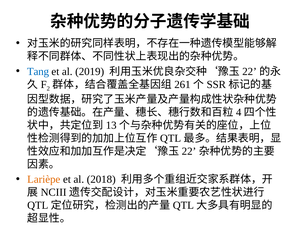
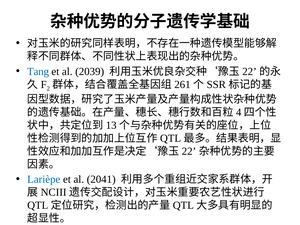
2019: 2019 -> 2039 (90, 71)
Larièpe colour: orange -> blue (44, 179)
2018: 2018 -> 2041 (101, 179)
